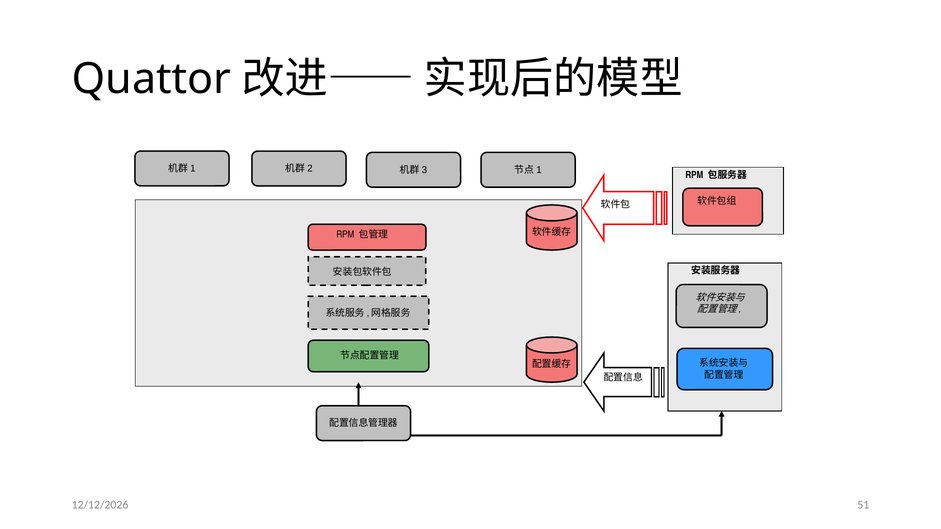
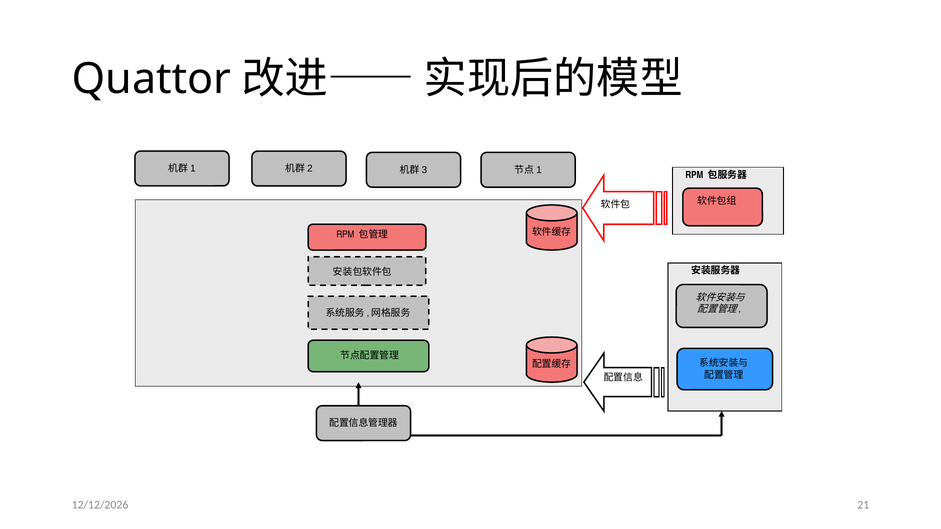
51: 51 -> 21 (863, 505)
